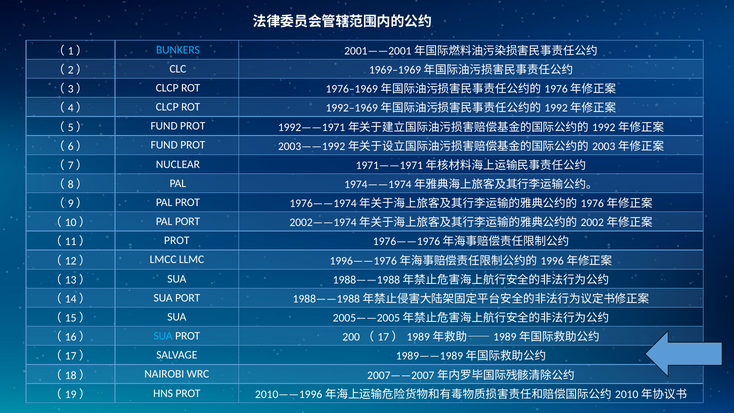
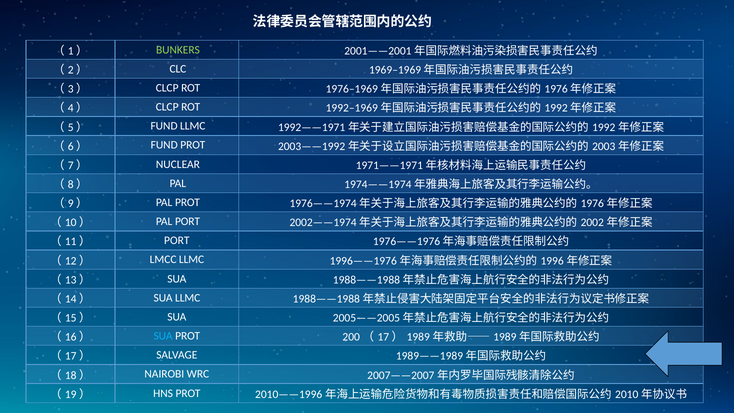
BUNKERS colour: light blue -> light green (178, 50)
PROT: PROT -> LLMC (193, 126)
PROT: PROT -> PORT (177, 241)
SUA PORT: PORT -> LLMC (188, 298)
